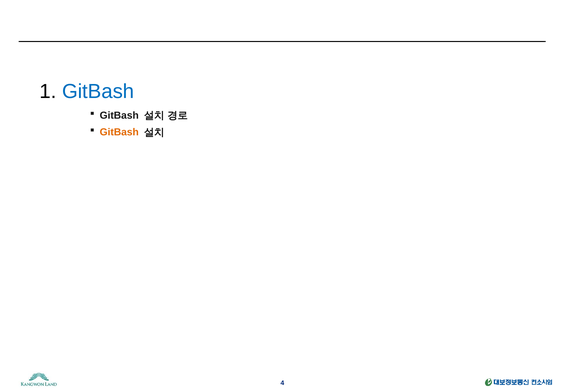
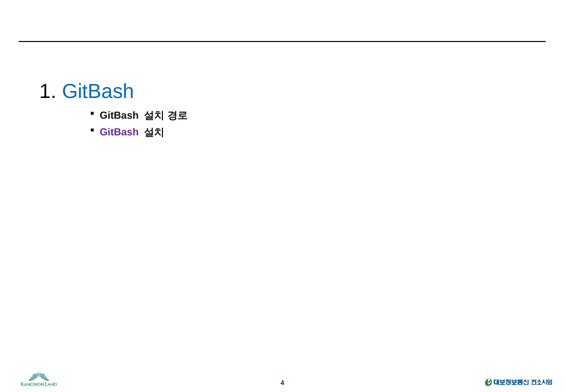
GitBash colour: orange -> purple (119, 132)
